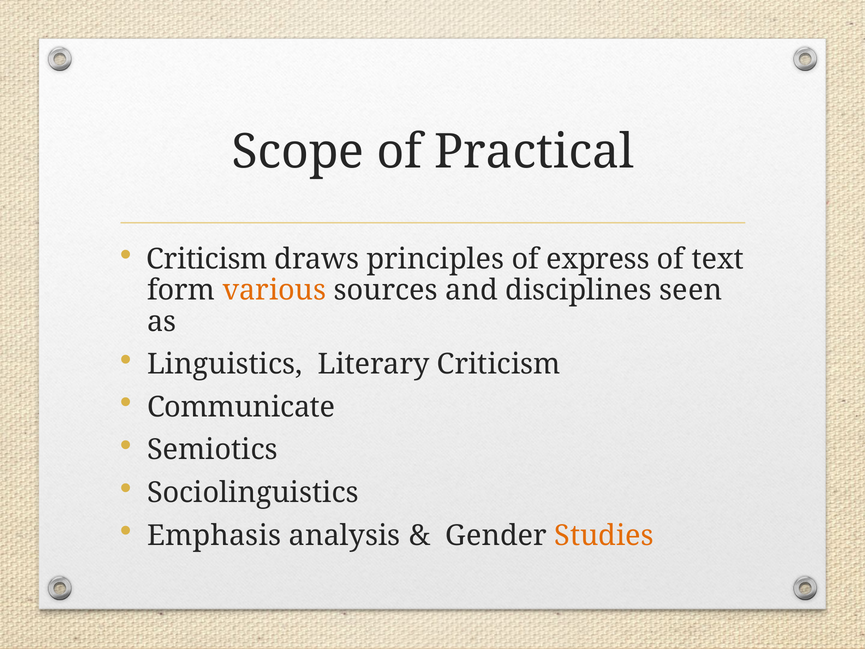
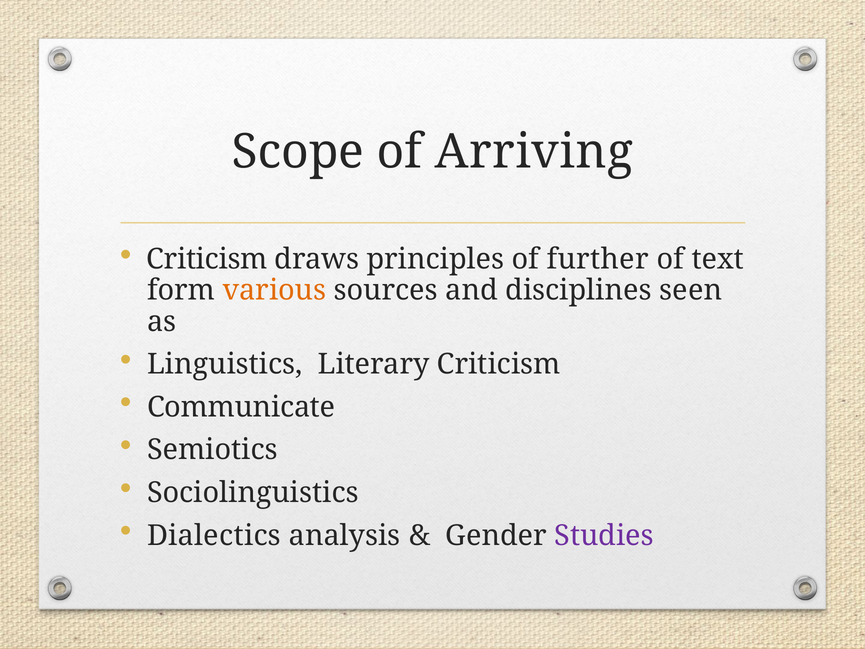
Practical: Practical -> Arriving (534, 152)
express: express -> further (598, 259)
Emphasis: Emphasis -> Dialectics (214, 535)
Studies colour: orange -> purple (604, 535)
